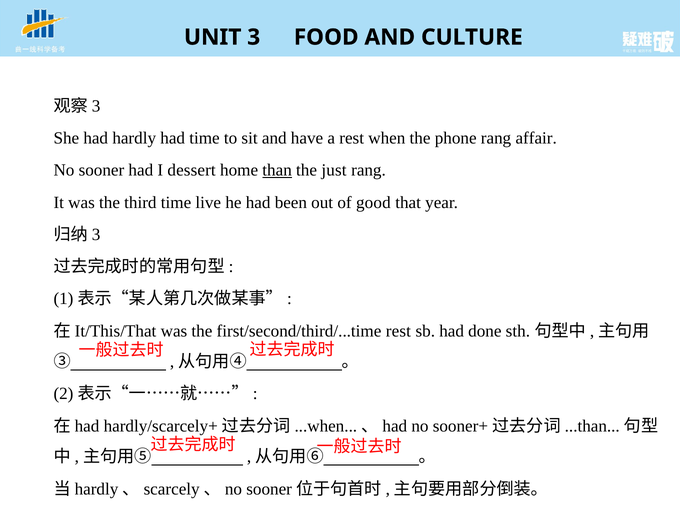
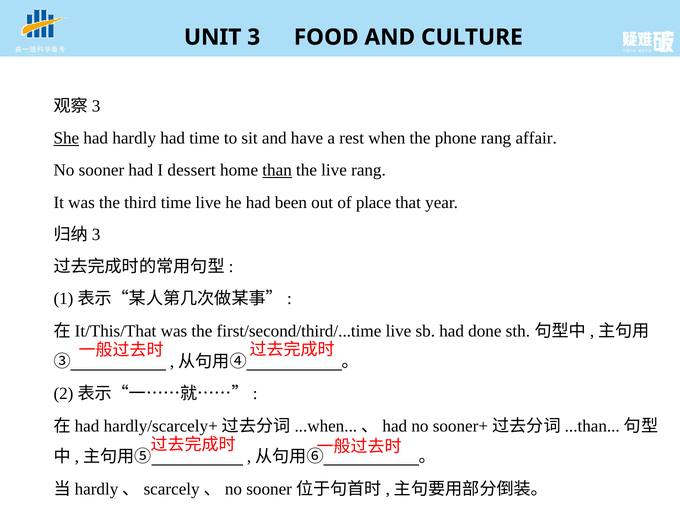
She underline: none -> present (66, 138)
the just: just -> live (334, 170)
good: good -> place (374, 203)
first/second/third/...time rest: rest -> live (398, 331)
